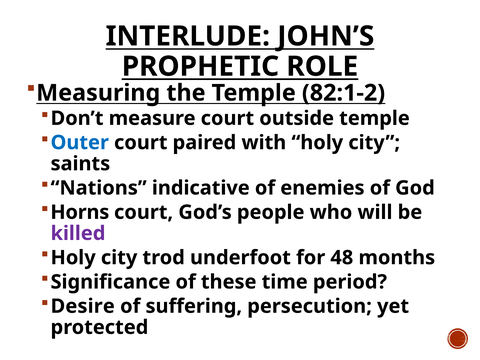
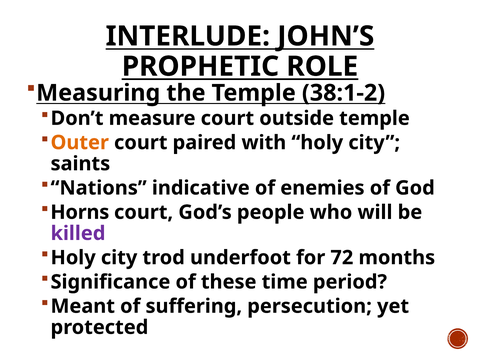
82:1-2: 82:1-2 -> 38:1-2 (344, 93)
Outer colour: blue -> orange (80, 143)
48: 48 -> 72 (342, 258)
Desire: Desire -> Meant (83, 306)
